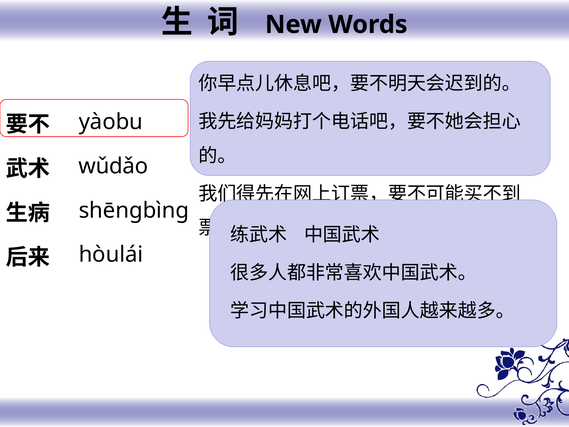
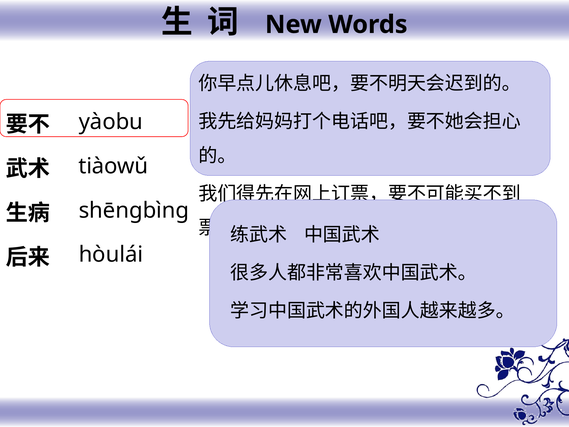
wǔdǎo: wǔdǎo -> tiàowǔ (113, 166)
